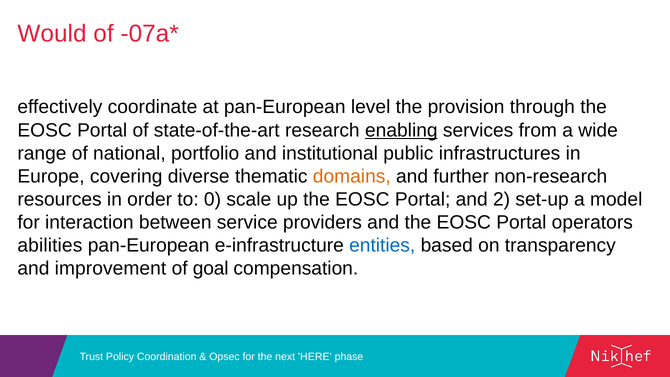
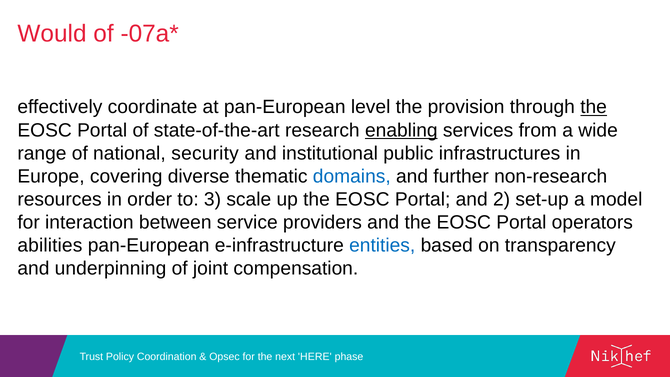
the underline: none -> present (594, 107)
portfolio: portfolio -> security (205, 153)
domains colour: orange -> blue (352, 176)
0: 0 -> 3 (213, 199)
improvement: improvement -> underpinning (110, 268)
goal: goal -> joint (211, 268)
